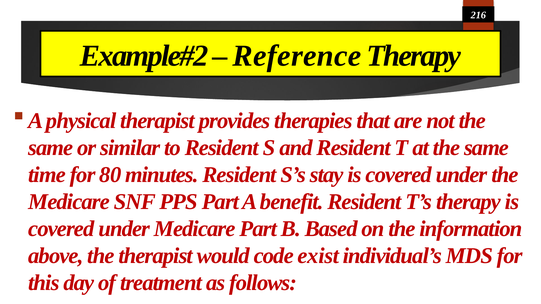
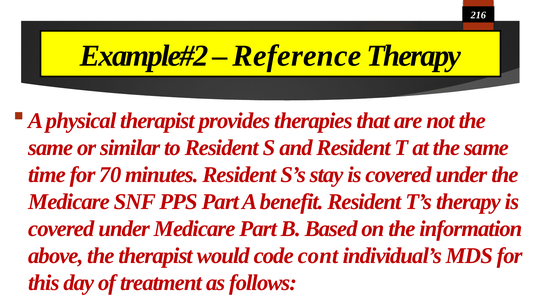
80: 80 -> 70 (110, 175)
exist: exist -> cont (318, 256)
